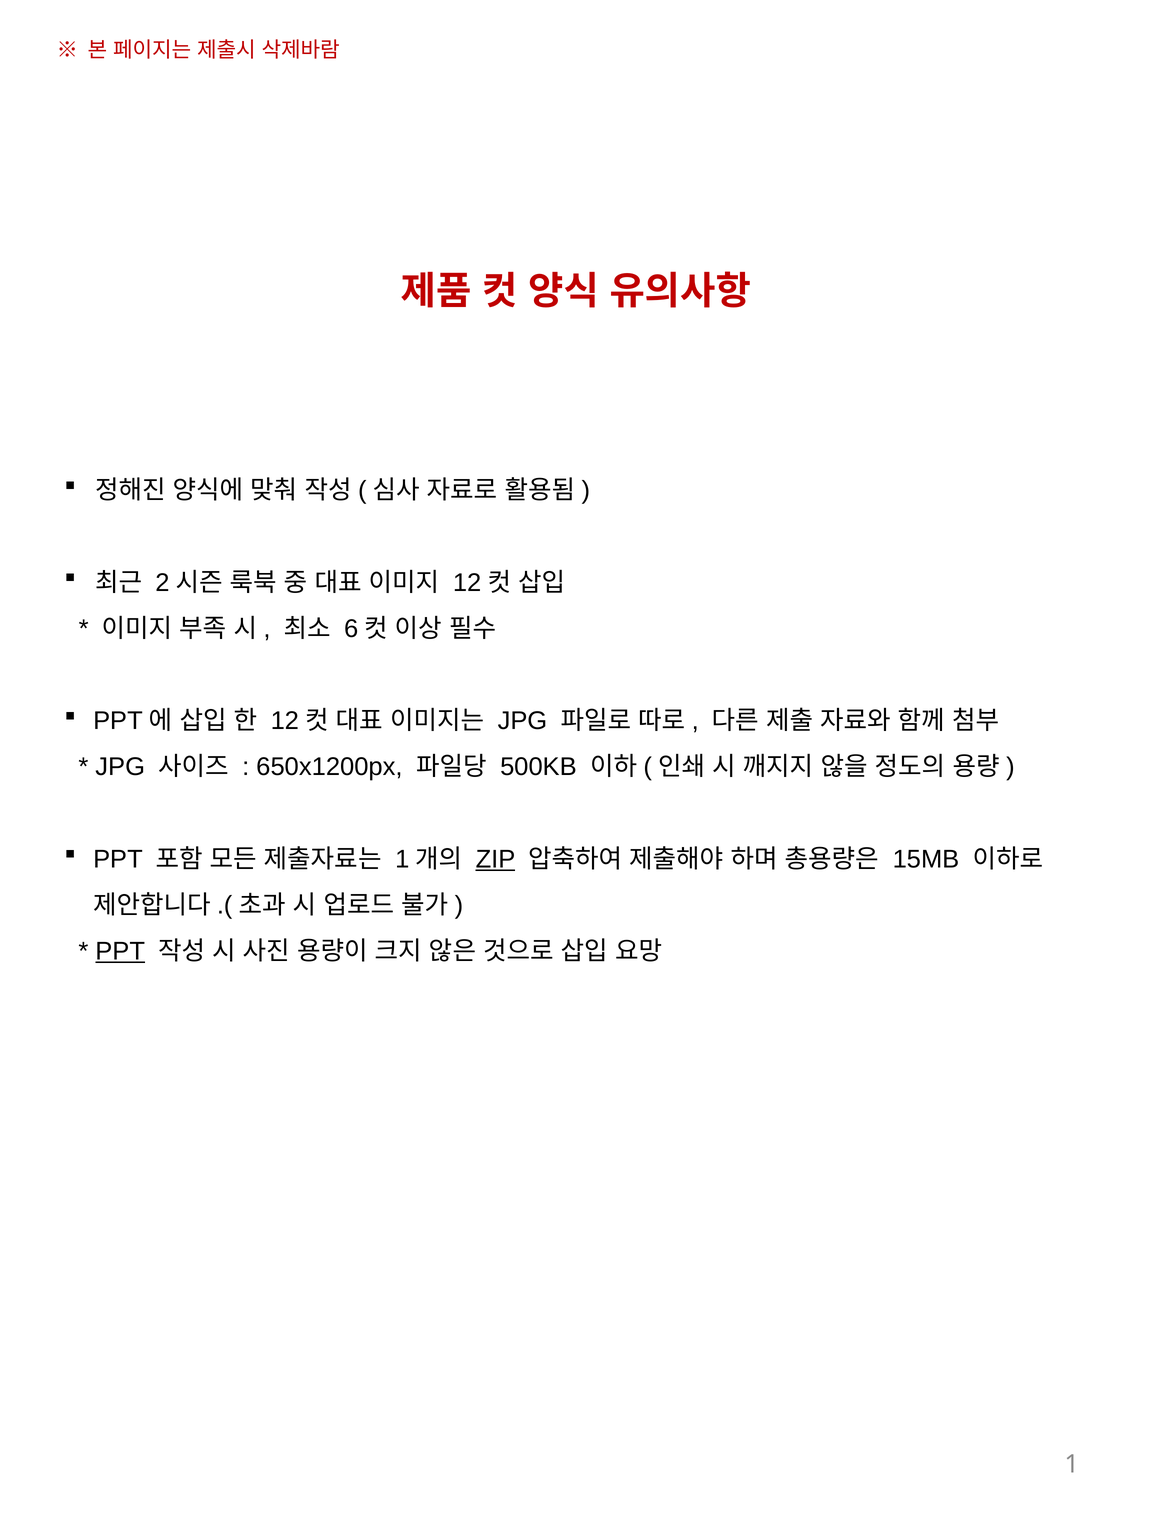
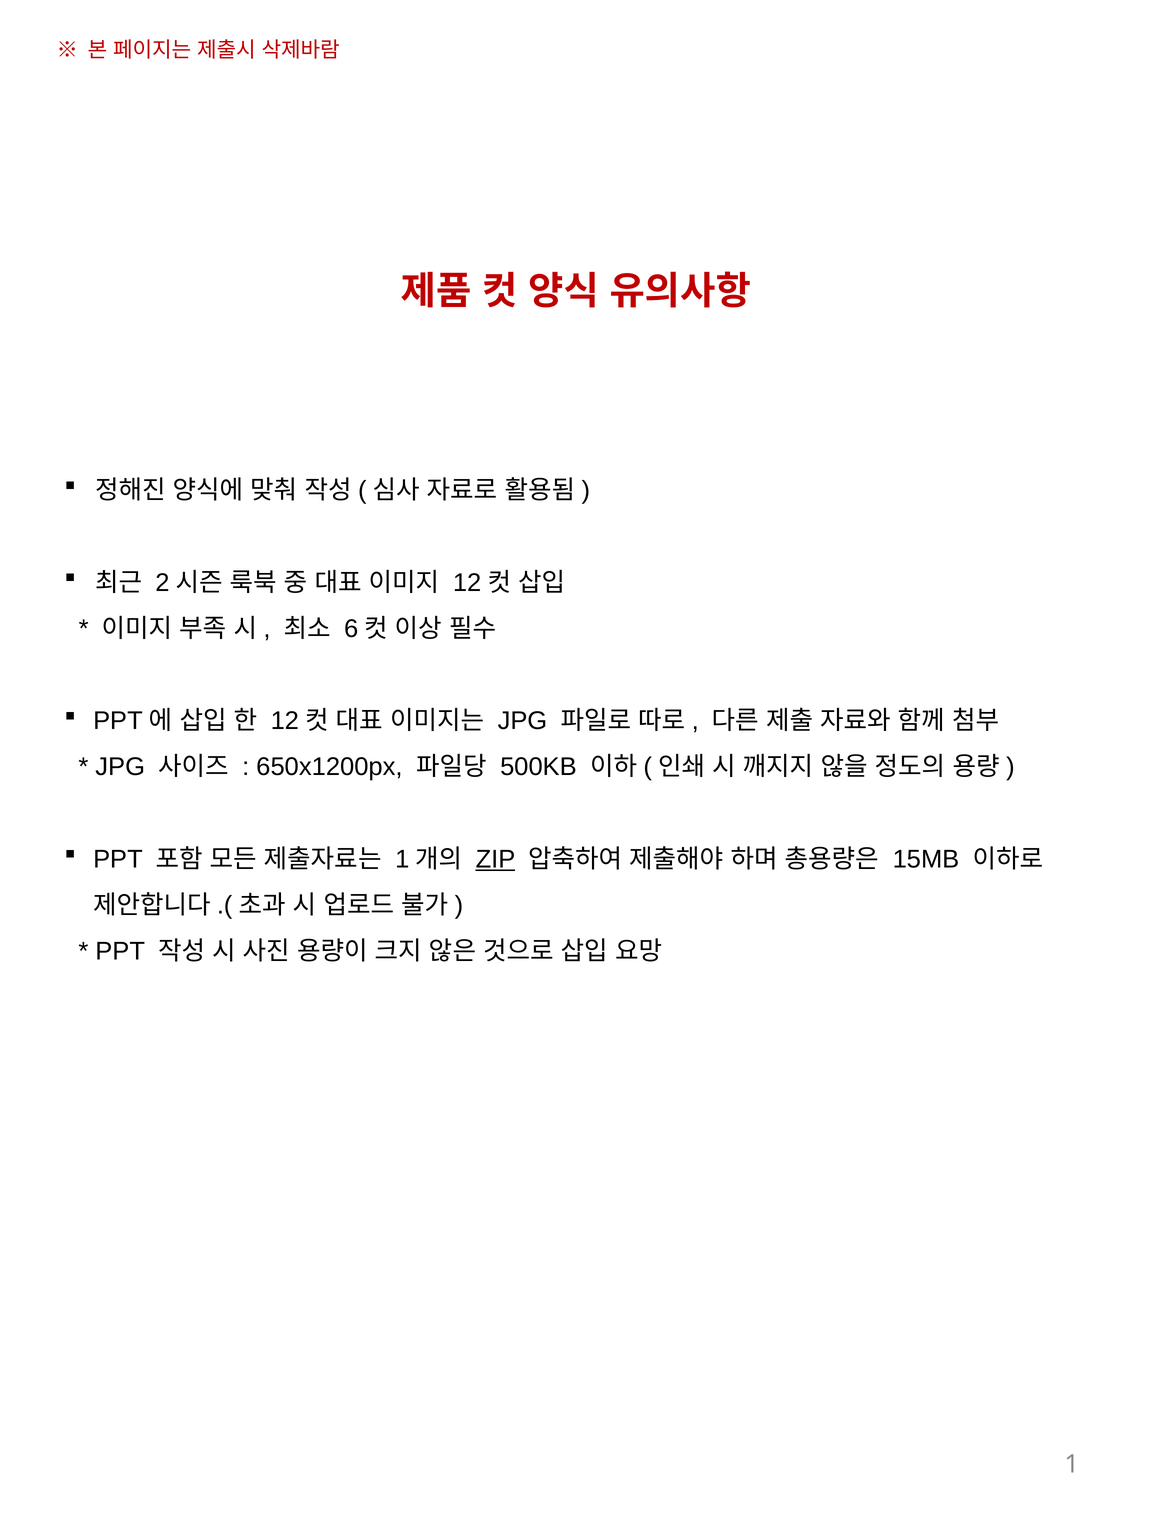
PPT underline: present -> none (120, 951)
